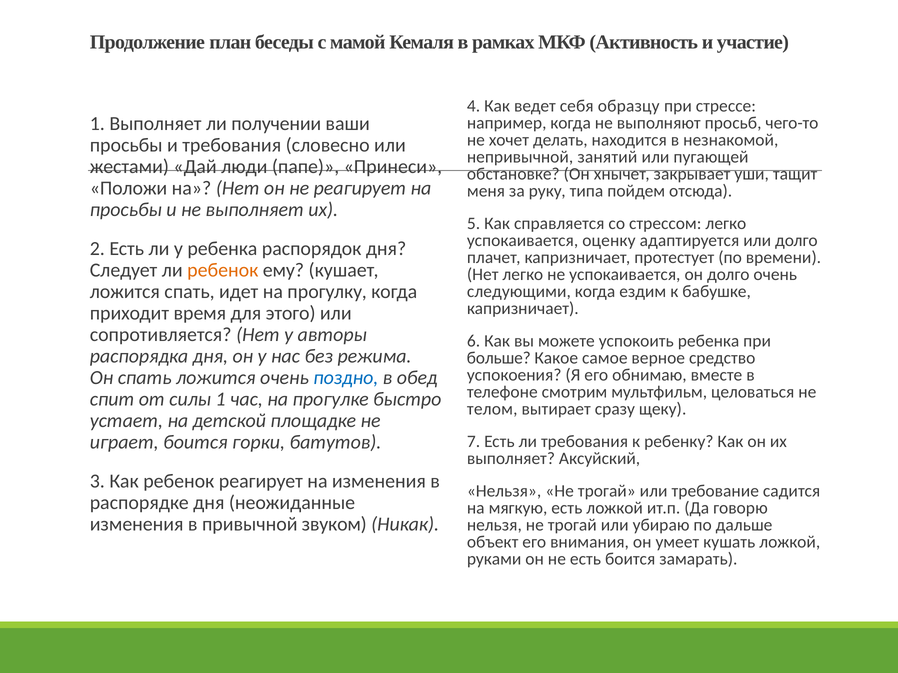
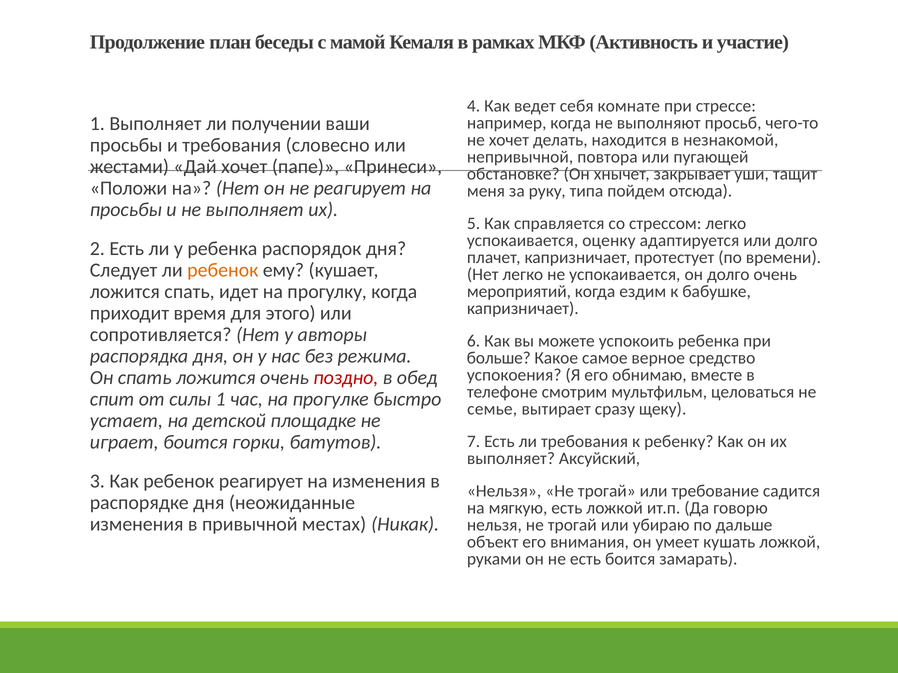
образцу: образцу -> комнате (629, 106)
занятий: занятий -> повтора (607, 157)
Дай люди: люди -> хочет (244, 167)
следующими: следующими -> мероприятий (519, 292)
поздно colour: blue -> red (346, 378)
телом: телом -> семье (492, 409)
звуком: звуком -> местах (334, 524)
